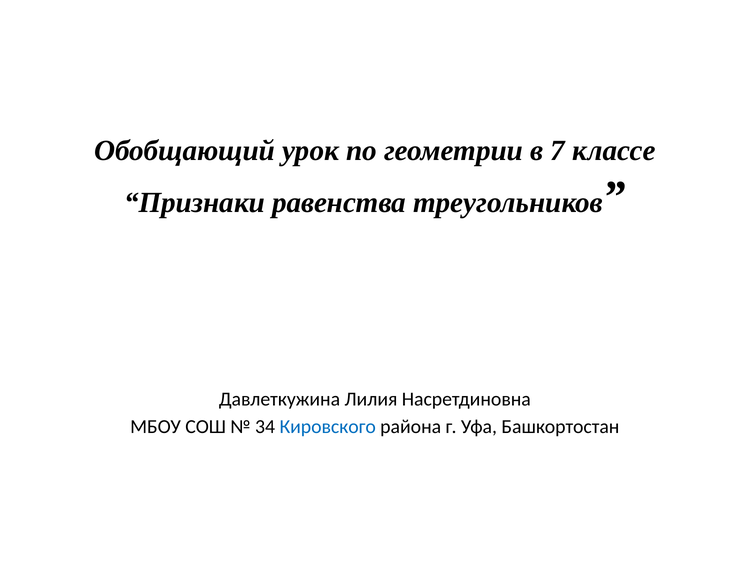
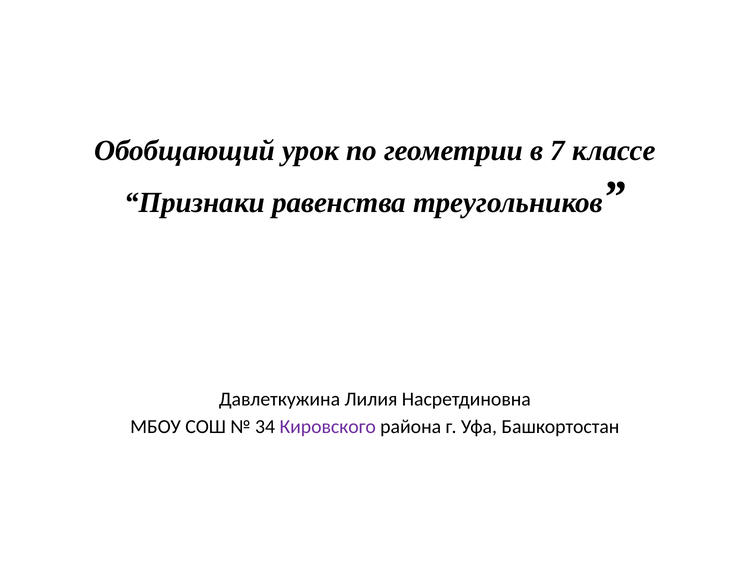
Кировского colour: blue -> purple (328, 426)
